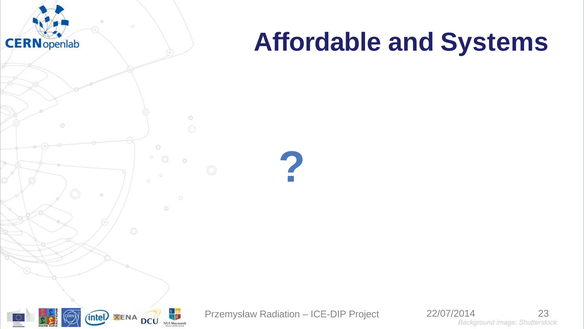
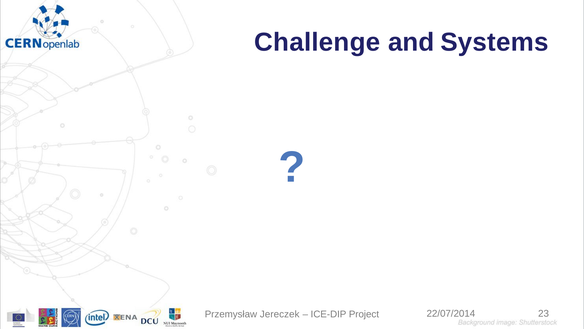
Affordable: Affordable -> Challenge (317, 42)
Radiation: Radiation -> Jereczek (280, 314)
